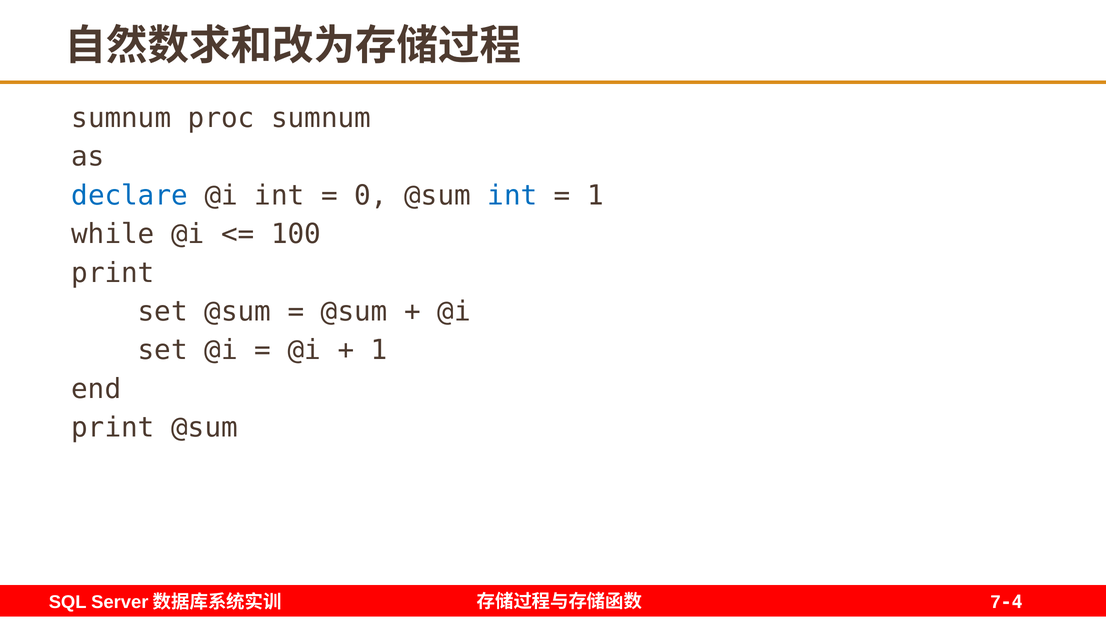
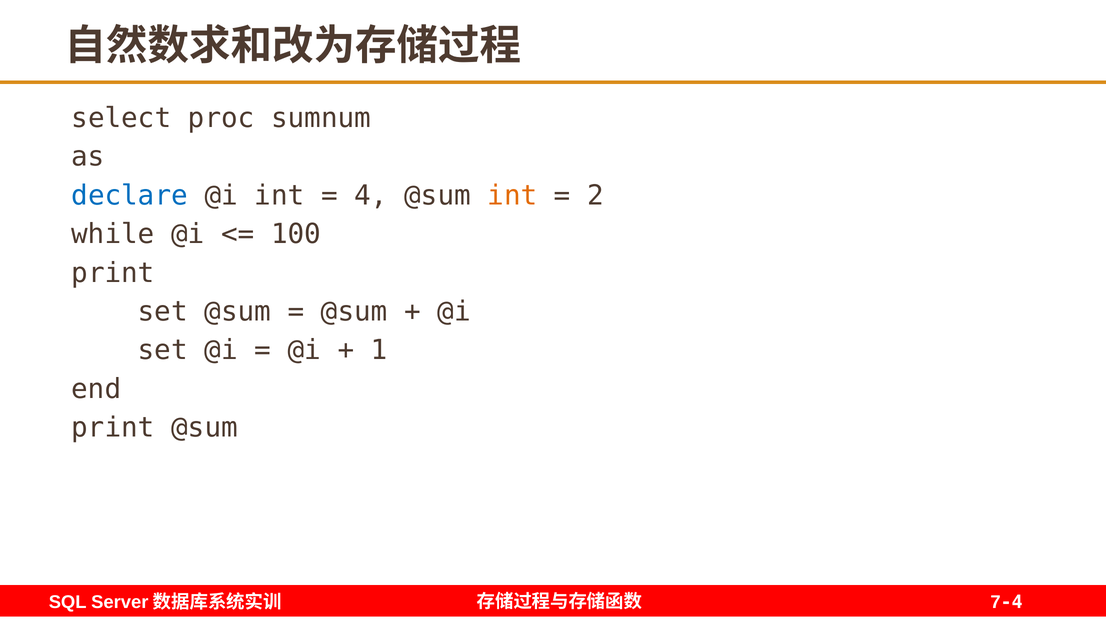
sumnum: sumnum -> select (121, 118)
0: 0 -> 4 (371, 196)
int colour: blue -> orange (512, 196)
1: 1 -> 2 (596, 196)
